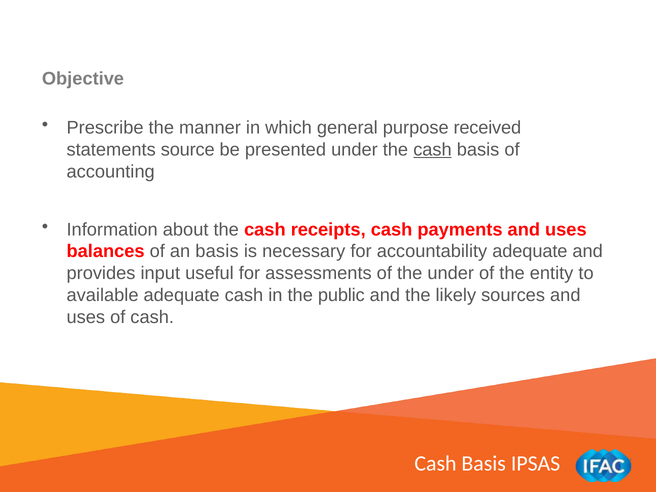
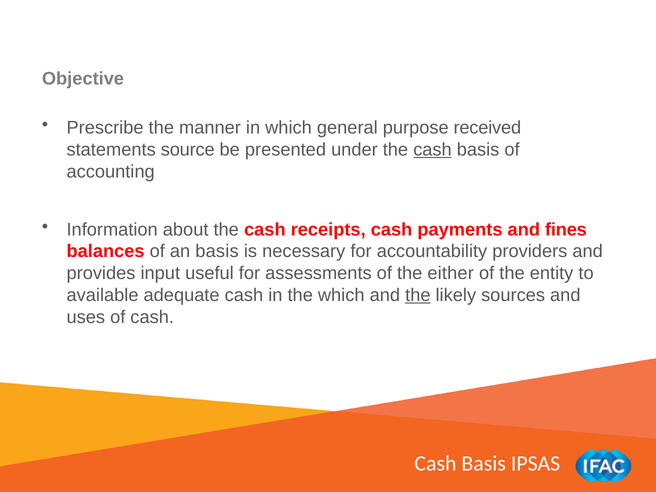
payments and uses: uses -> fines (566, 230)
accountability adequate: adequate -> providers (530, 251)
the under: under -> either (451, 273)
the public: public -> which (341, 295)
the underline: none -> present (418, 295)
